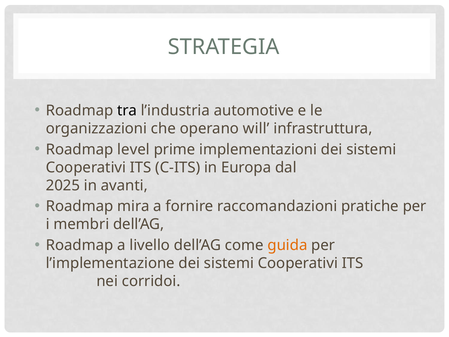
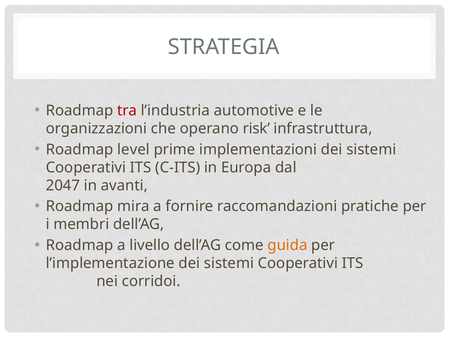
tra colour: black -> red (127, 110)
will: will -> risk (256, 128)
2025: 2025 -> 2047 (63, 185)
